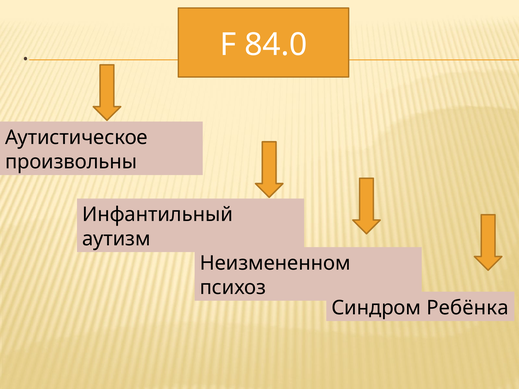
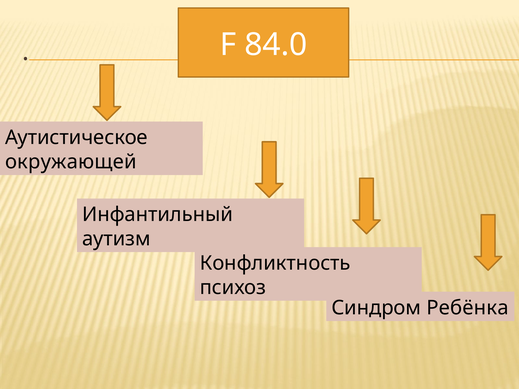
произвольны: произвольны -> окружающей (71, 162)
Неизмененном: Неизмененном -> Конфликтность (275, 263)
